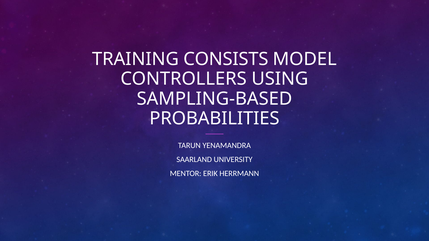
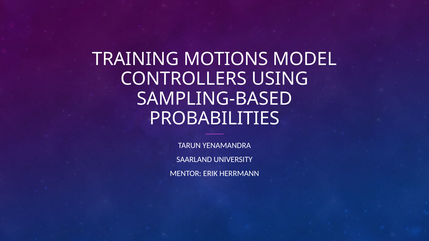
CONSISTS: CONSISTS -> MOTIONS (226, 59)
